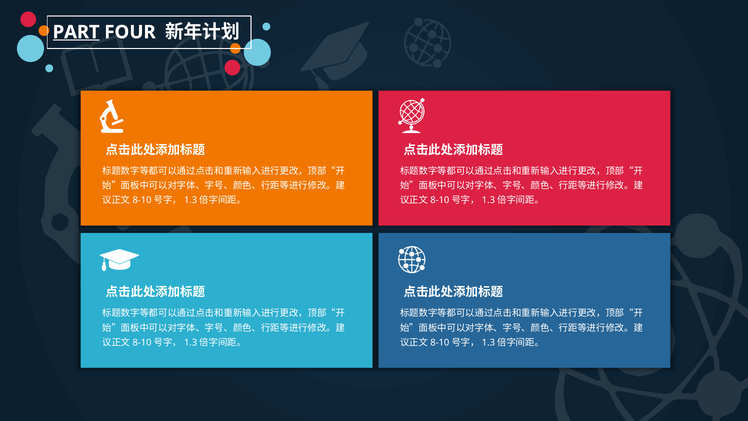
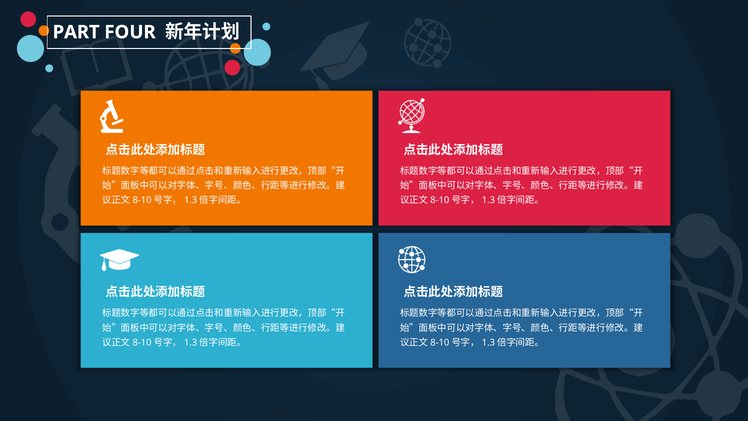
PART underline: present -> none (76, 32)
